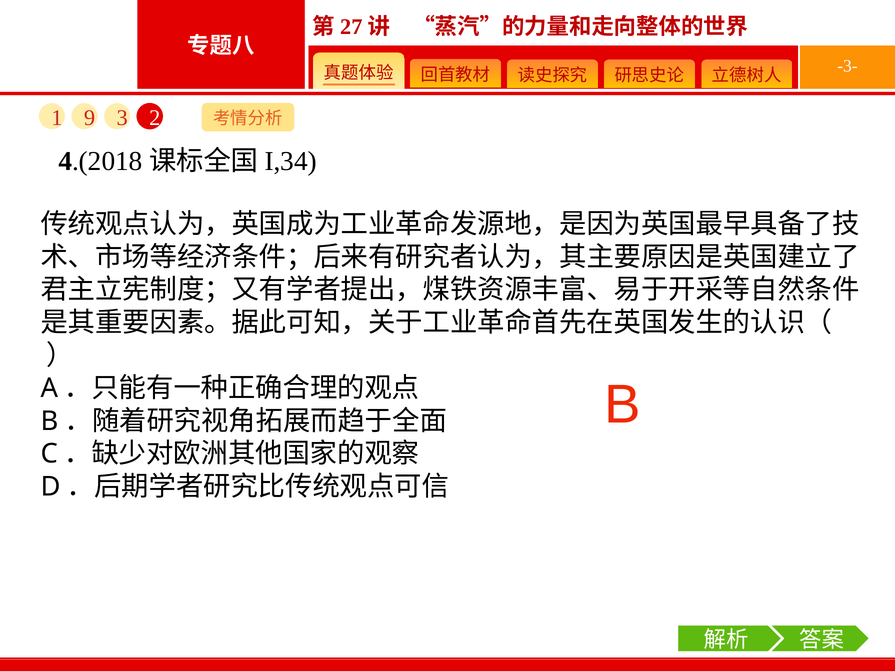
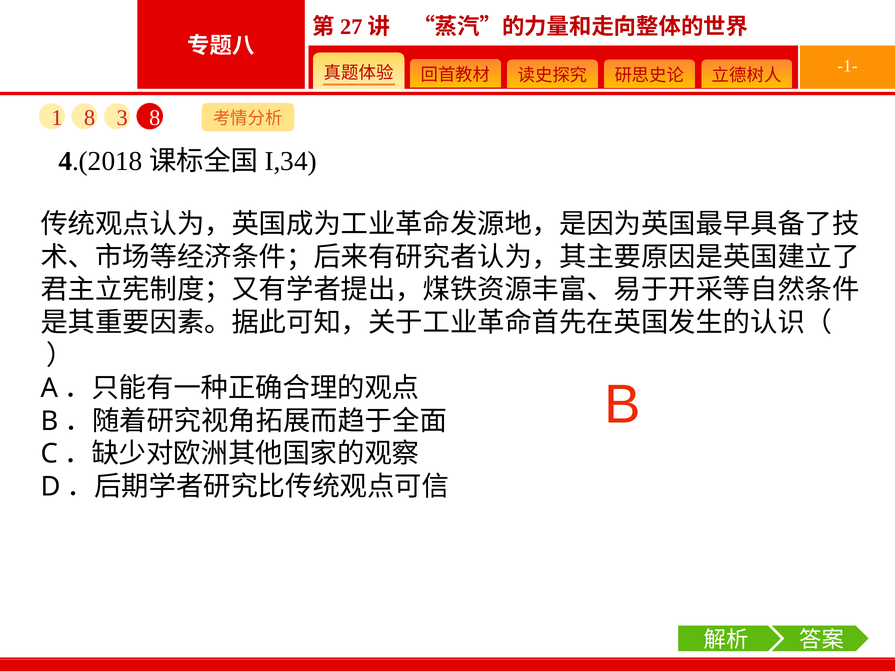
-3-: -3- -> -1- (847, 66)
1 9: 9 -> 8 (89, 118)
3 2: 2 -> 8 (155, 118)
